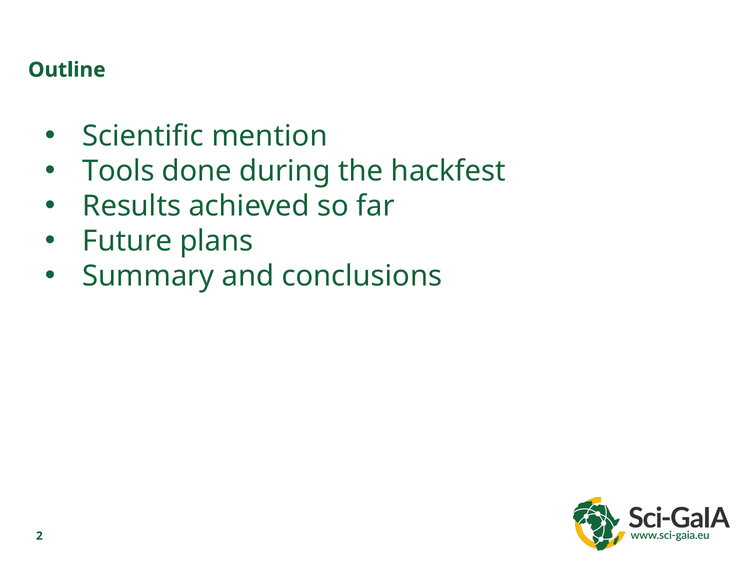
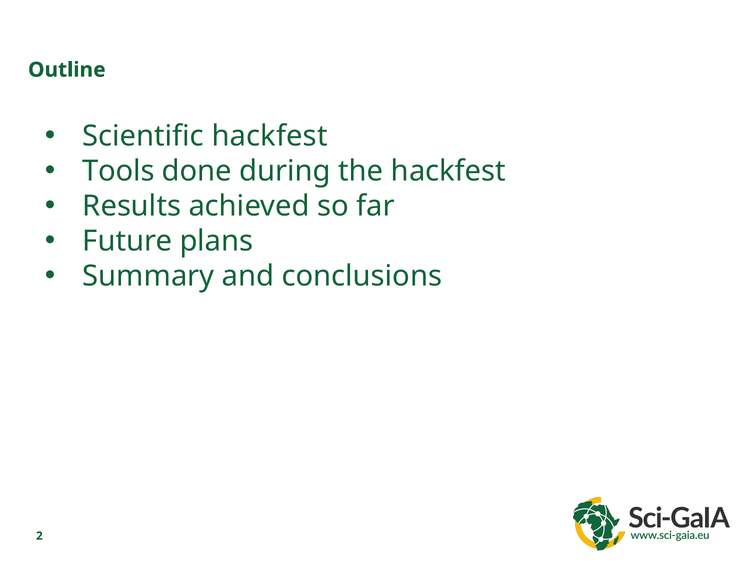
Scientific mention: mention -> hackfest (270, 136)
